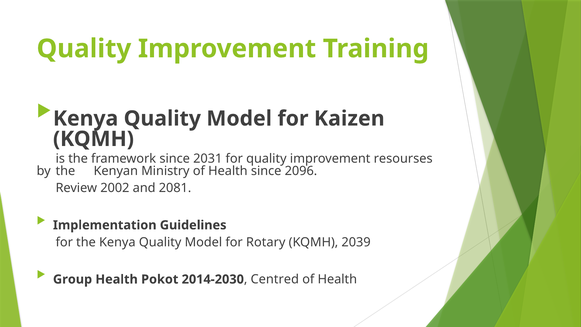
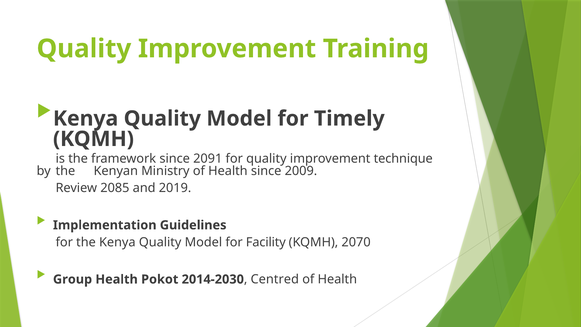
Kaizen: Kaizen -> Timely (349, 118)
2031: 2031 -> 2091 (208, 159)
resourses: resourses -> technique (403, 159)
2096: 2096 -> 2009 (301, 171)
2002: 2002 -> 2085 (115, 188)
2081: 2081 -> 2019 (175, 188)
Rotary: Rotary -> Facility (266, 242)
2039: 2039 -> 2070 (356, 242)
